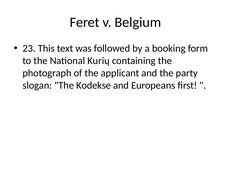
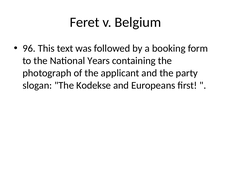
23: 23 -> 96 (29, 48)
Kurių: Kurių -> Years (99, 61)
